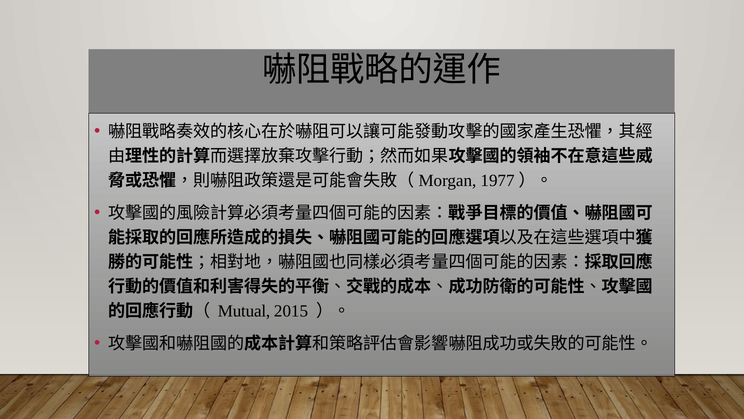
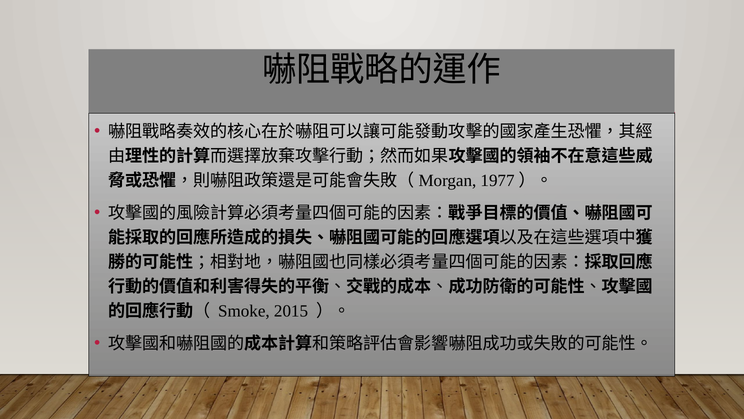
Mutual: Mutual -> Smoke (244, 311)
